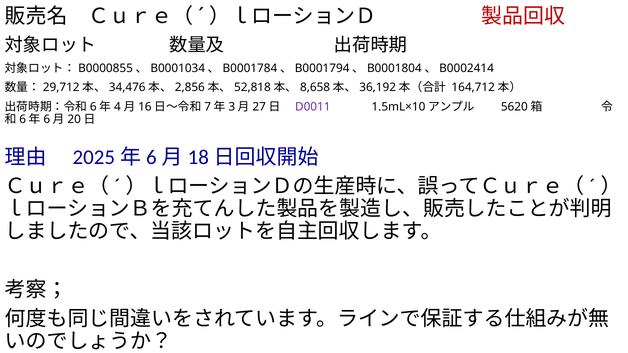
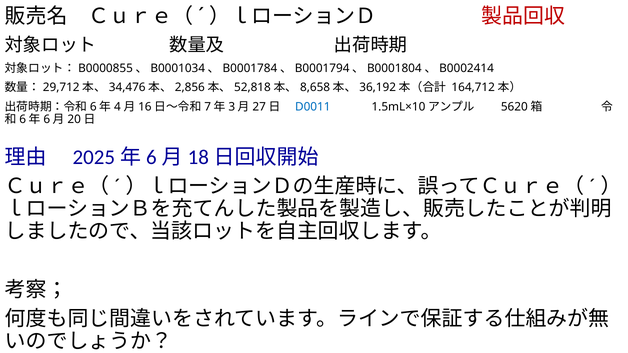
D0011 colour: purple -> blue (313, 107)
